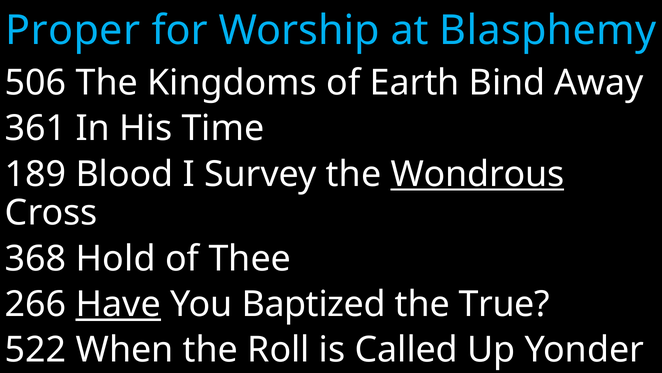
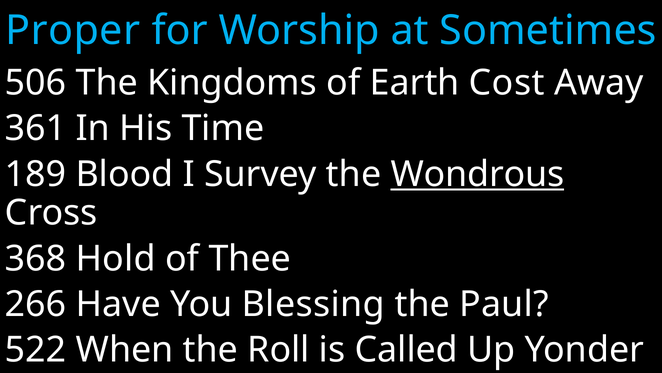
Blasphemy: Blasphemy -> Sometimes (548, 30)
Bind: Bind -> Cost (507, 83)
Have underline: present -> none (118, 304)
Baptized: Baptized -> Blessing (313, 304)
True: True -> Paul (504, 304)
